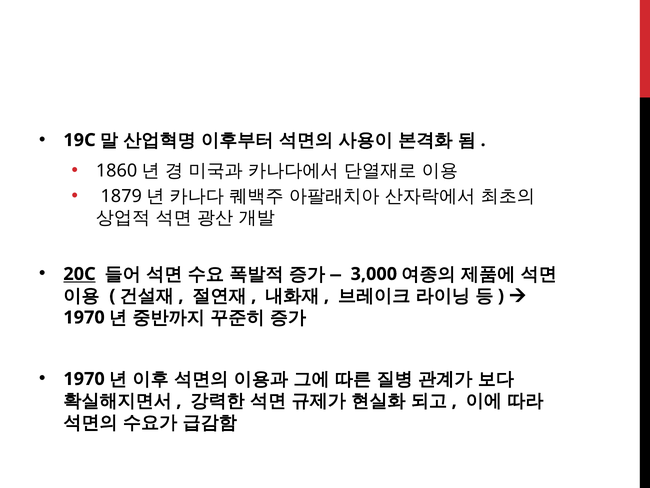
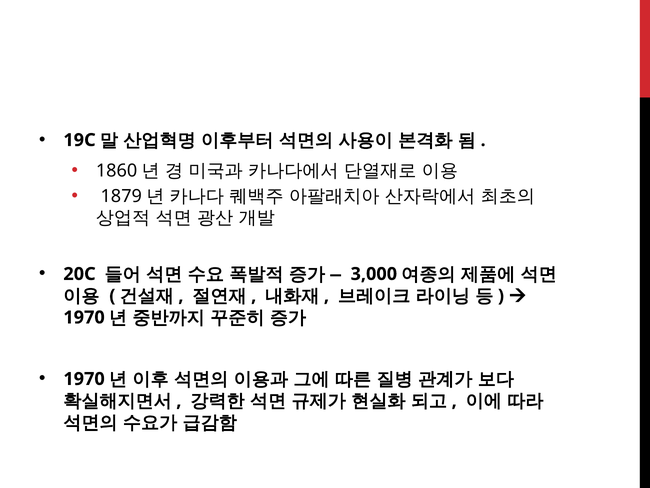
20C underline: present -> none (80, 274)
